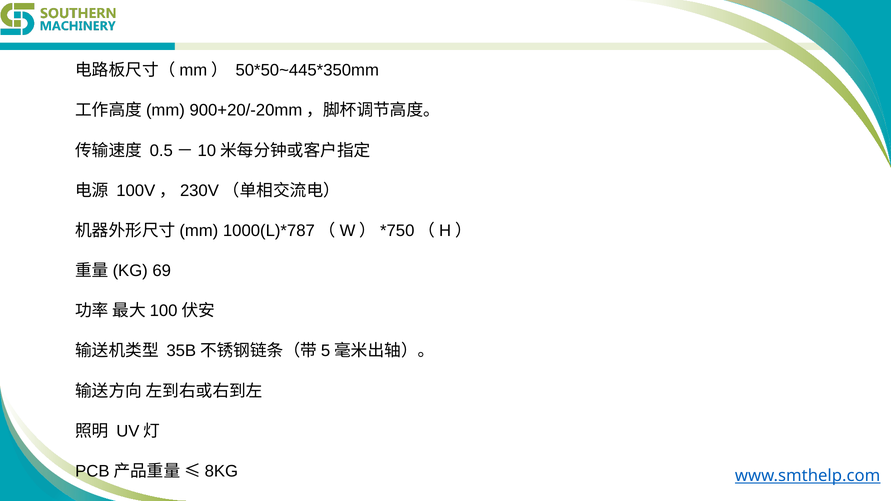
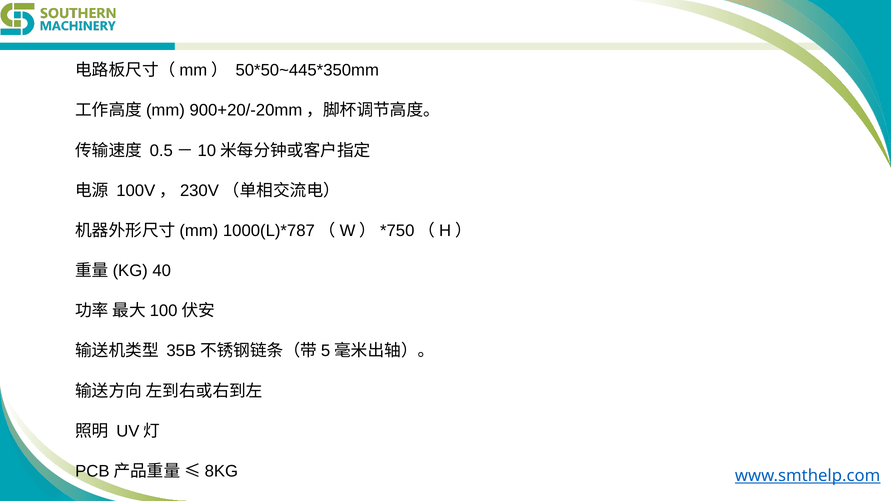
69: 69 -> 40 (162, 271)
